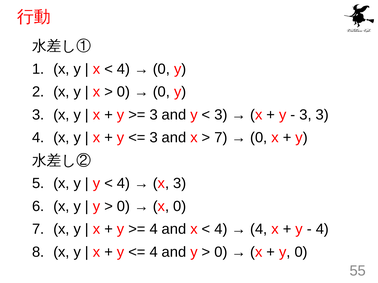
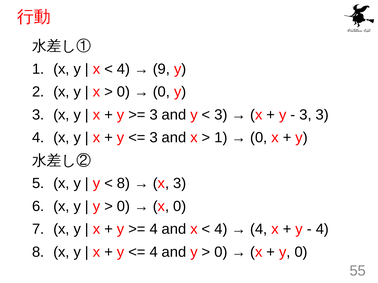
0: 0 -> 9 (161, 69)
7: 7 -> 1 (221, 138)
4: 4 -> 8 (123, 184)
